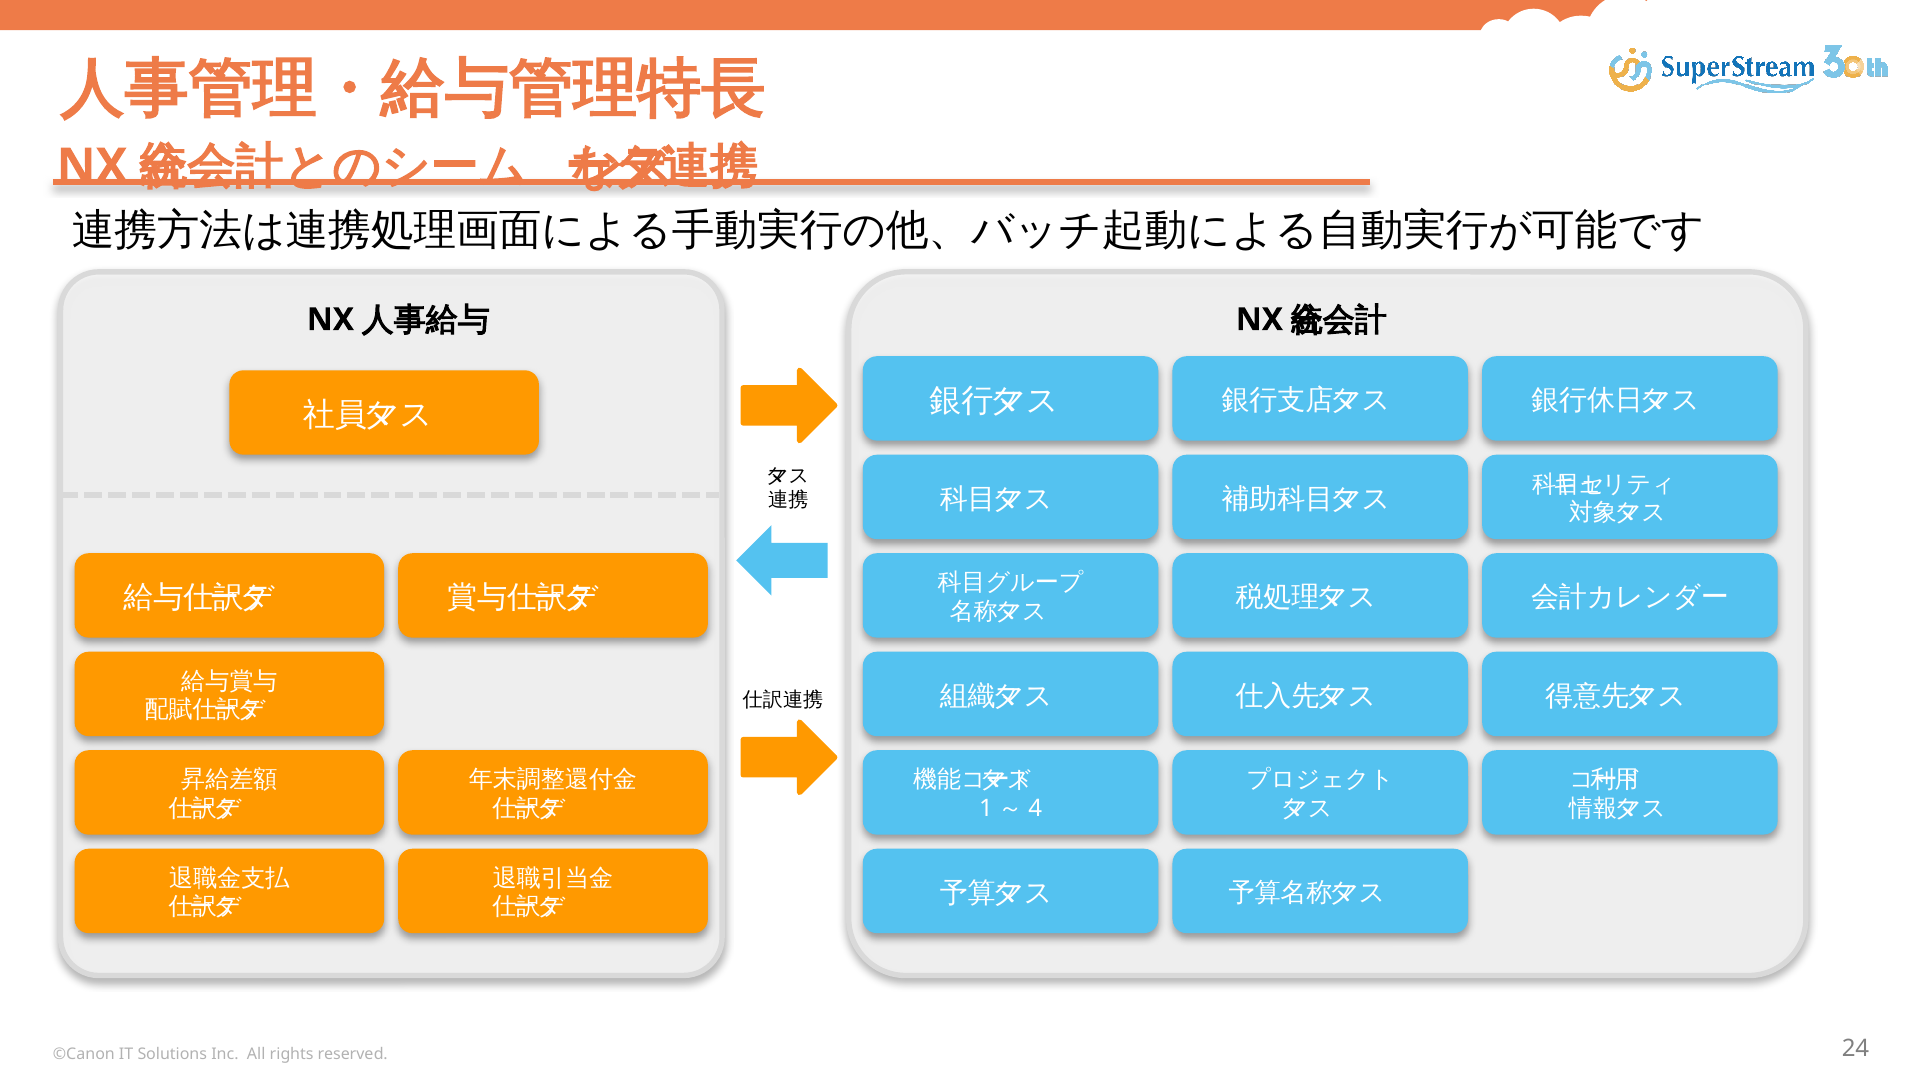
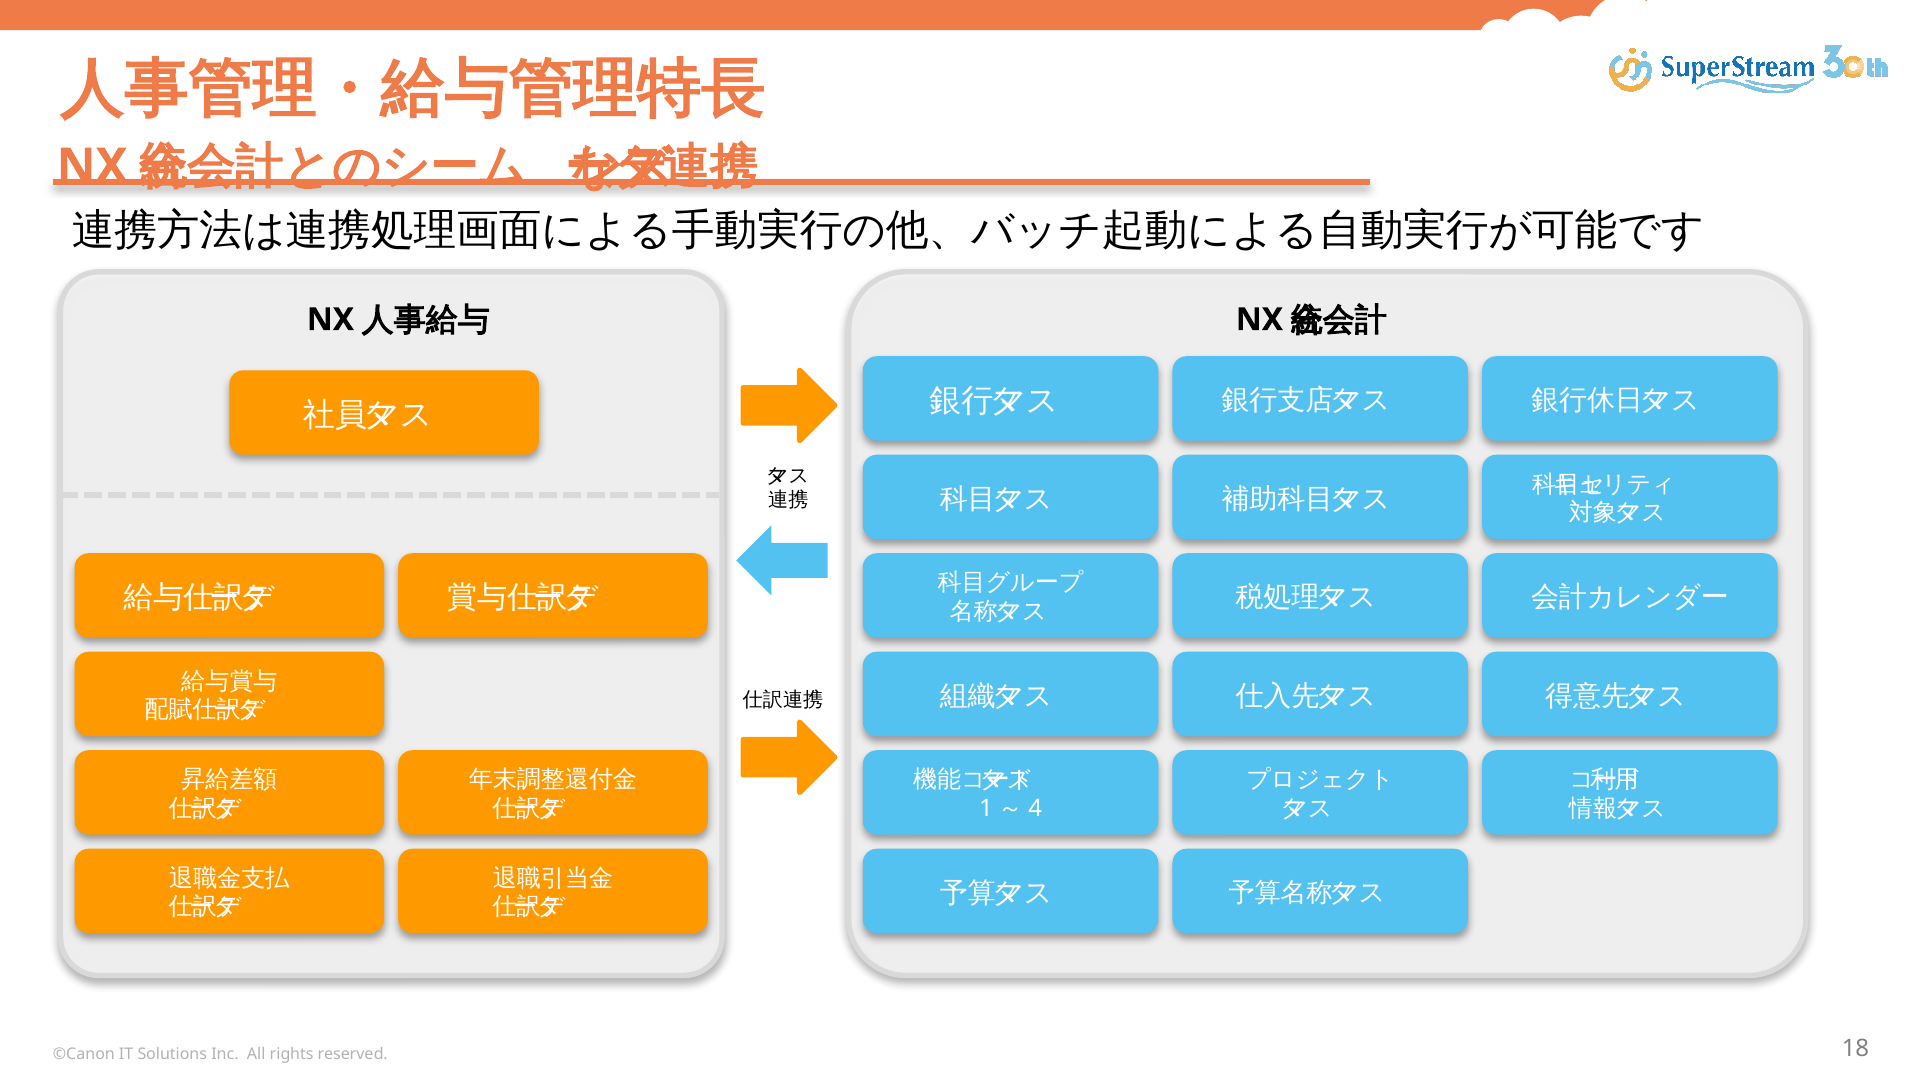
24: 24 -> 18 (1855, 1048)
